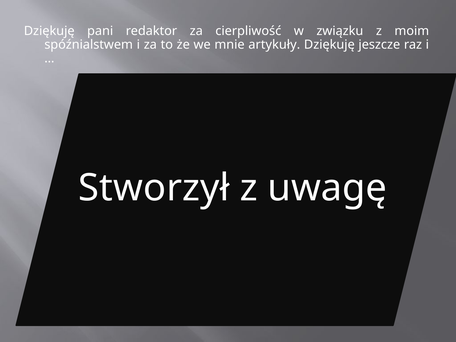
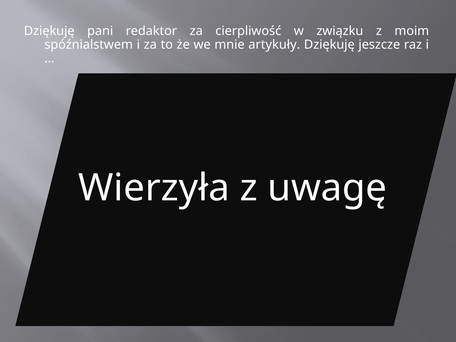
Stworzył: Stworzył -> Wierzyła (154, 188)
